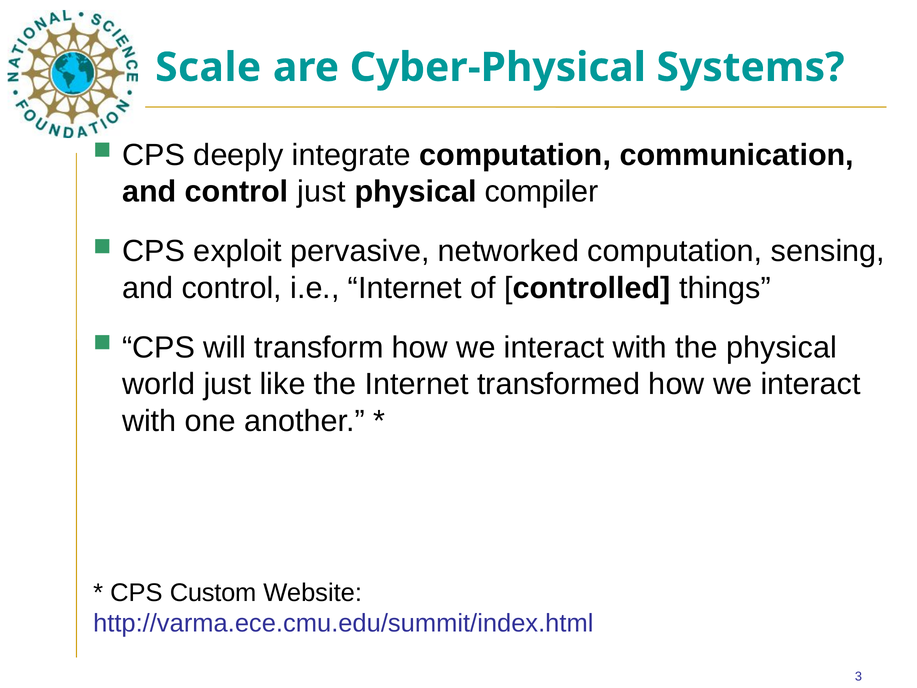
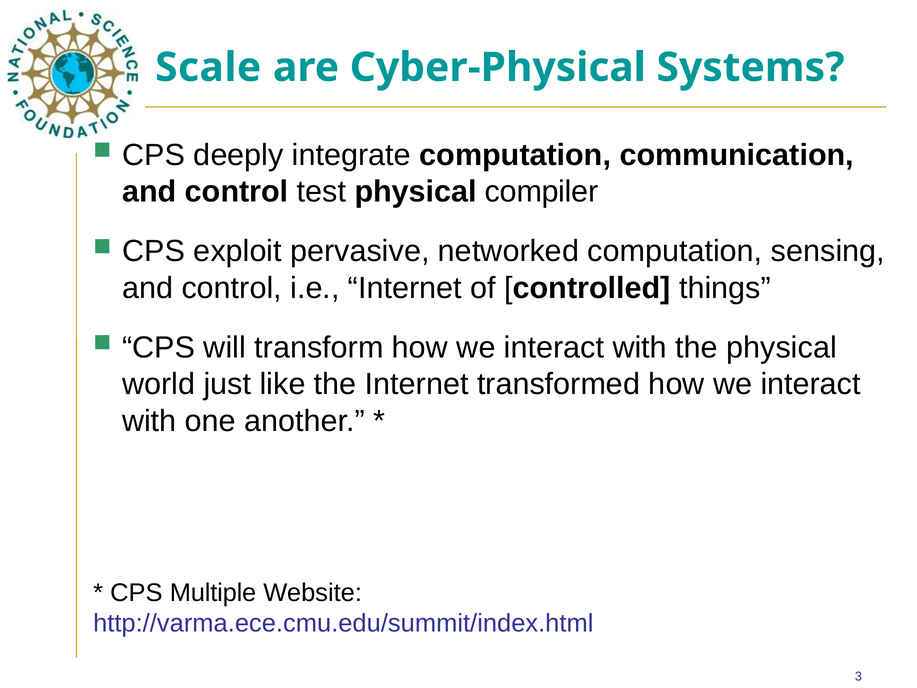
control just: just -> test (322, 192)
Custom: Custom -> Multiple (213, 592)
